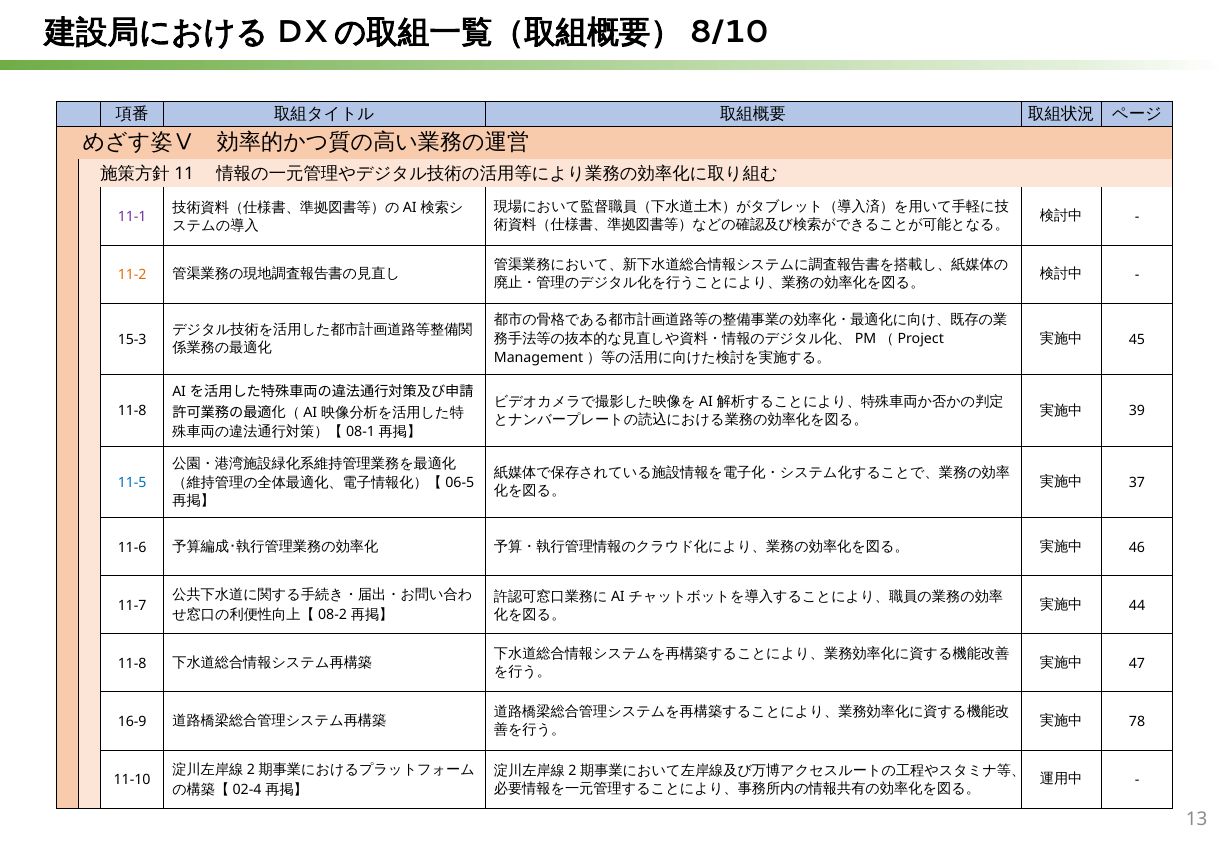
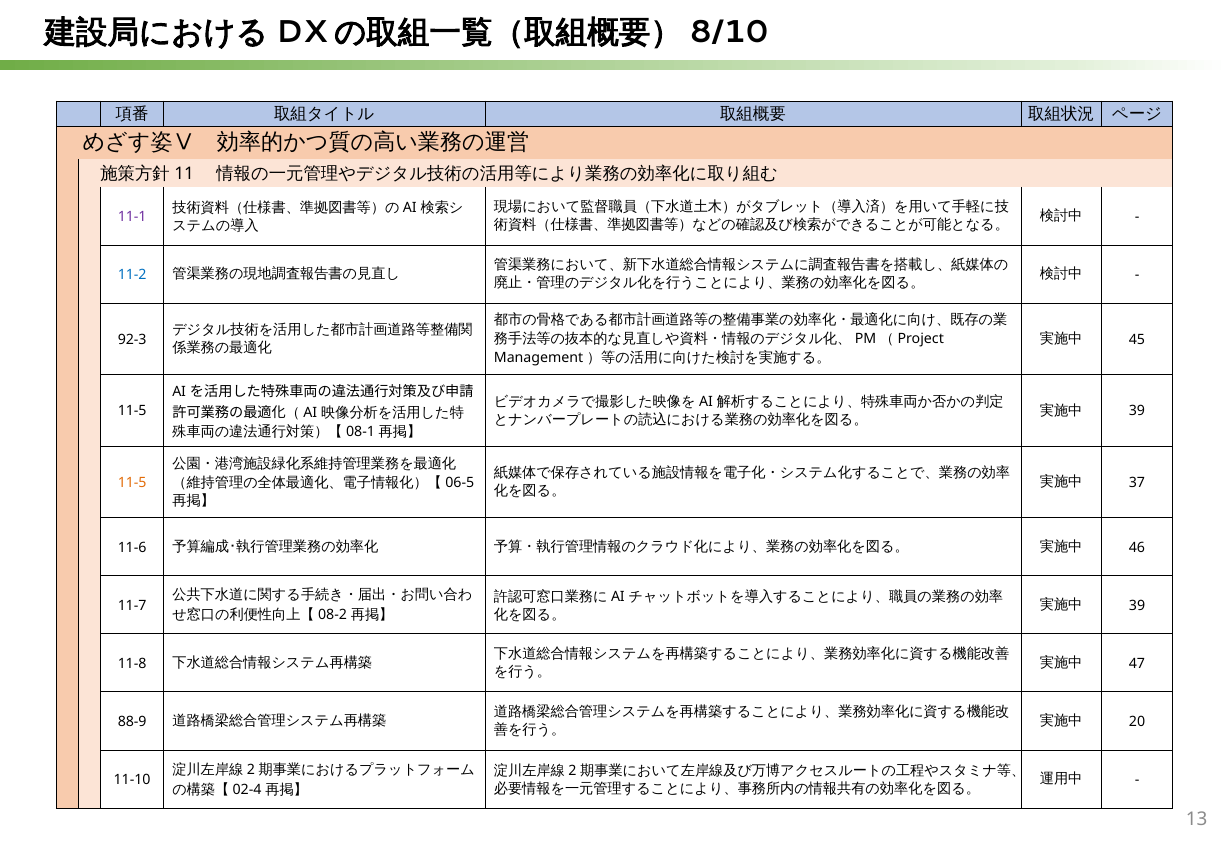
11-2 colour: orange -> blue (132, 275)
15-3: 15-3 -> 92-3 (132, 340)
11-8: 11-8 -> 11-5 (132, 411)
11-5 colour: blue -> orange (132, 483)
44: 44 -> 39 (1137, 605)
78: 78 -> 20 (1137, 721)
16-9: 16-9 -> 88-9 (132, 721)
